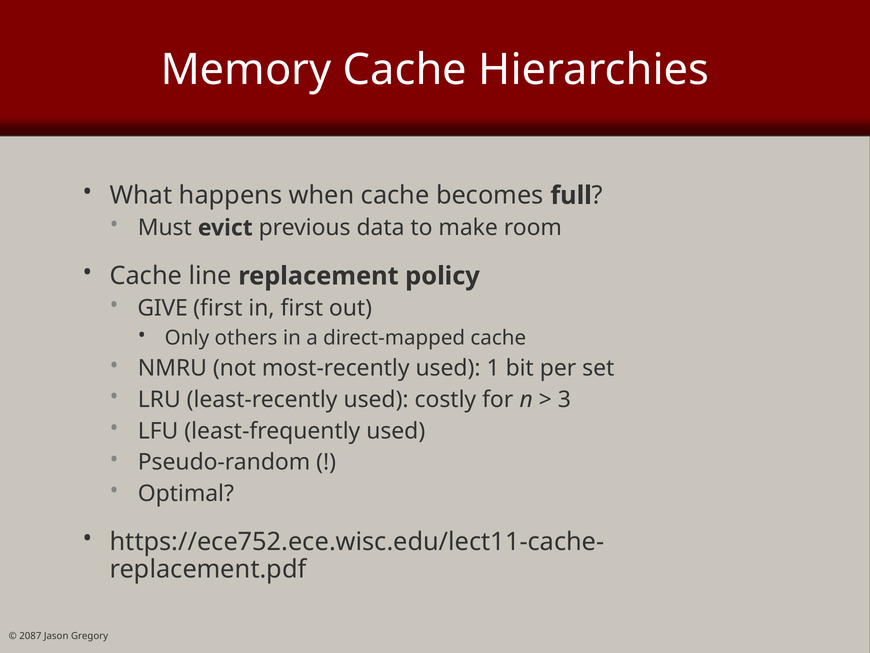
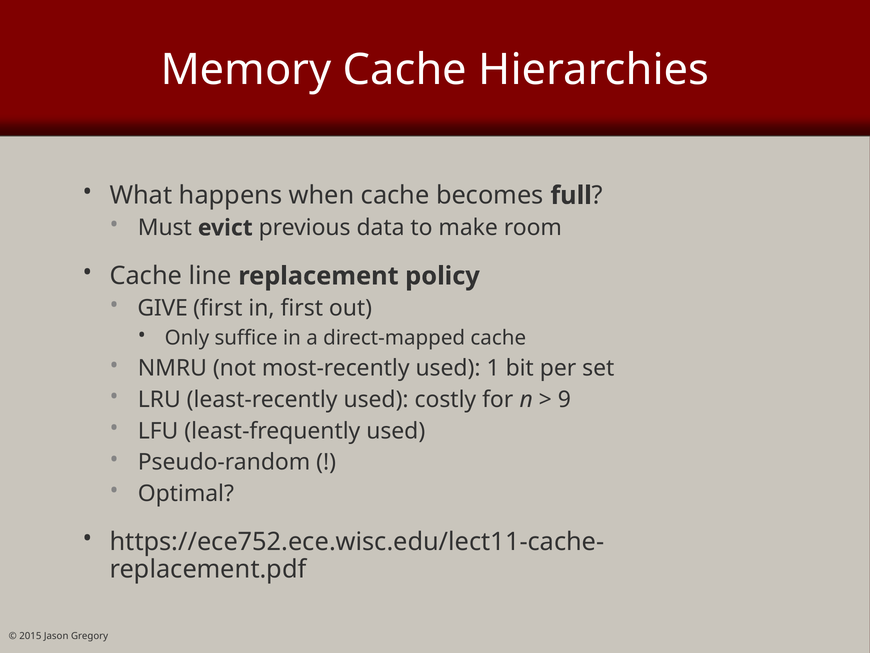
others: others -> suffice (246, 338)
3: 3 -> 9 (564, 399)
2087: 2087 -> 2015 (30, 636)
